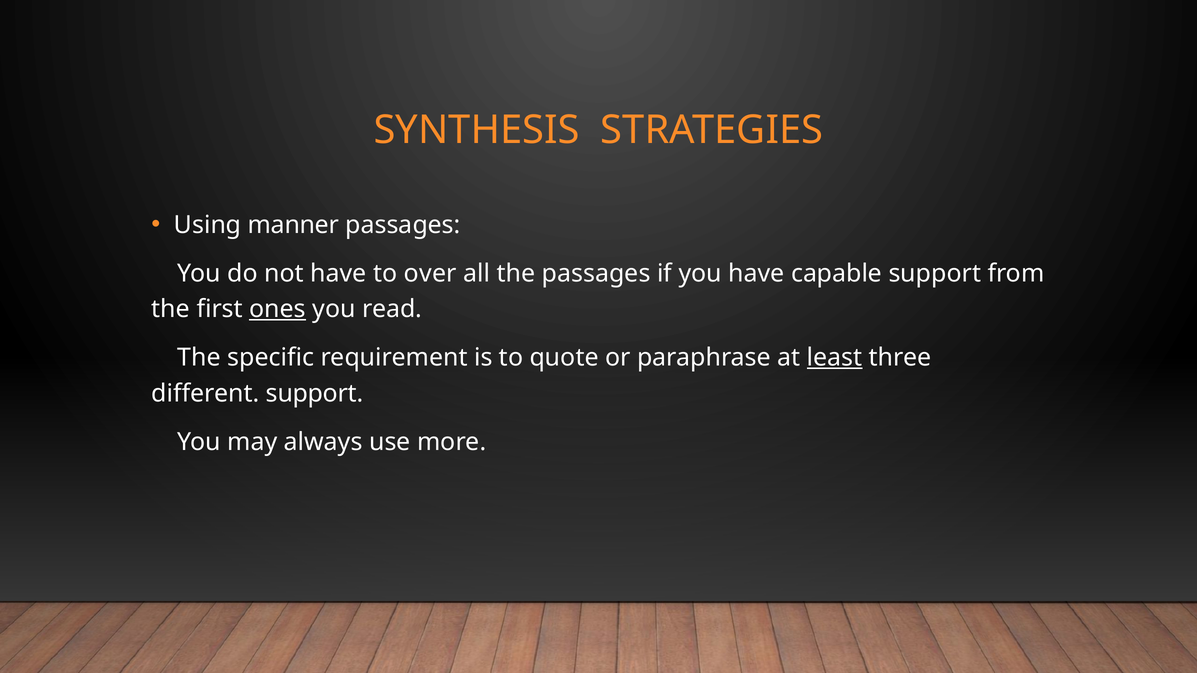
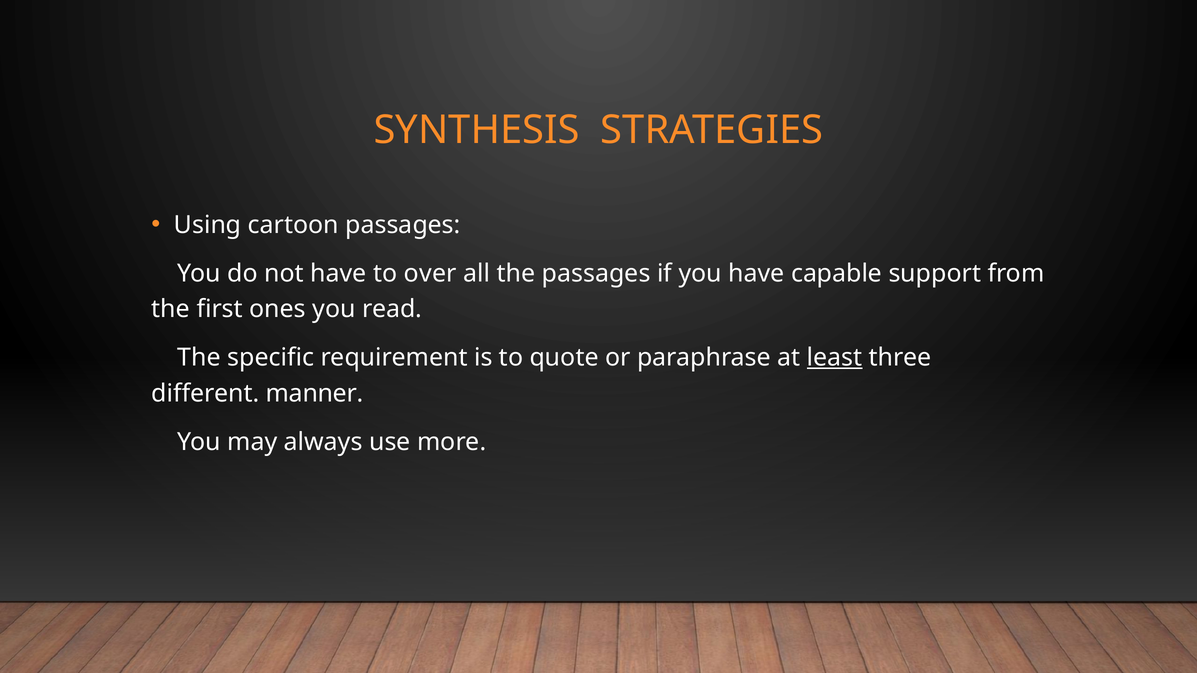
manner: manner -> cartoon (293, 225)
ones underline: present -> none (278, 309)
different support: support -> manner (315, 394)
